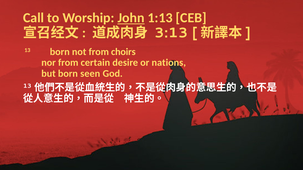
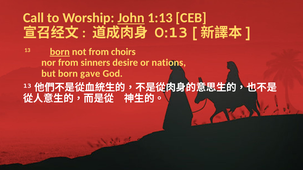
3:13: 3:13 -> 0:13 (171, 33)
born underline: none -> present (60, 52)
certain: certain -> sinners (95, 63)
seen: seen -> gave (90, 74)
